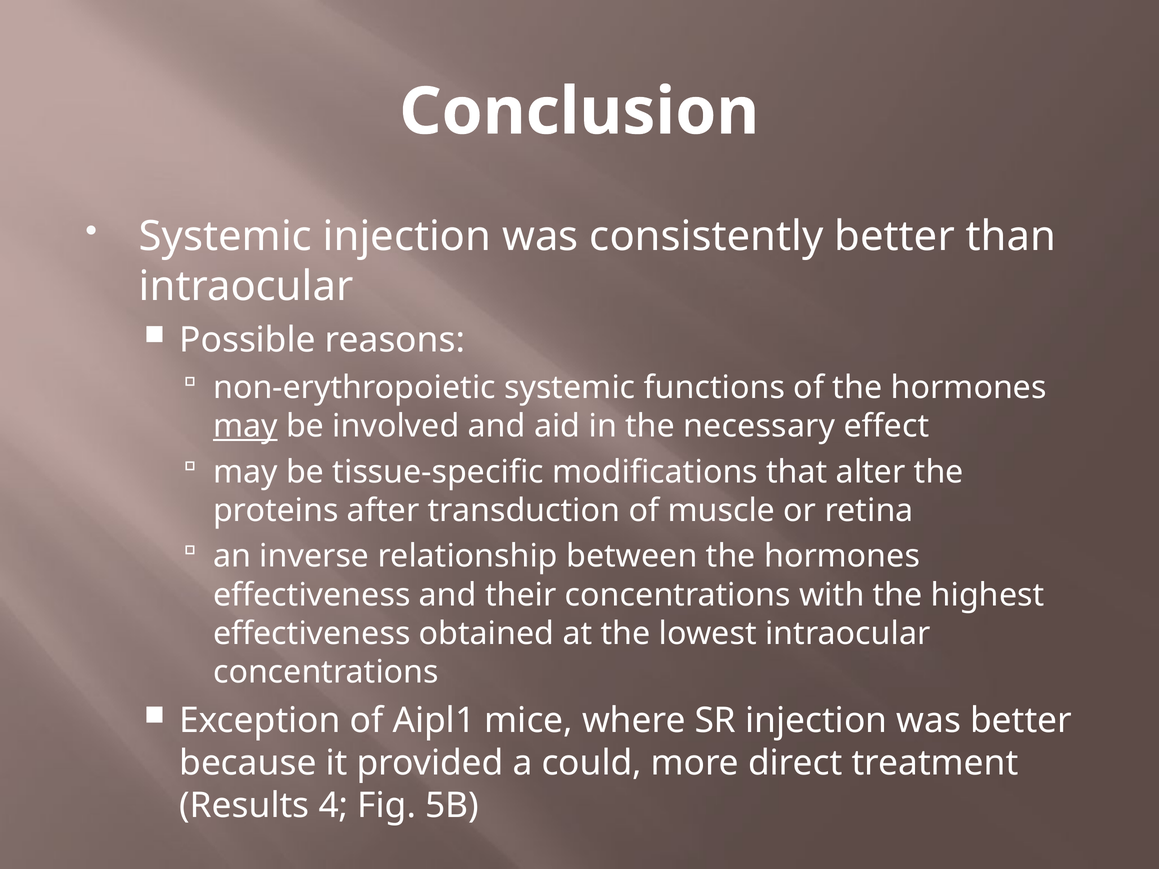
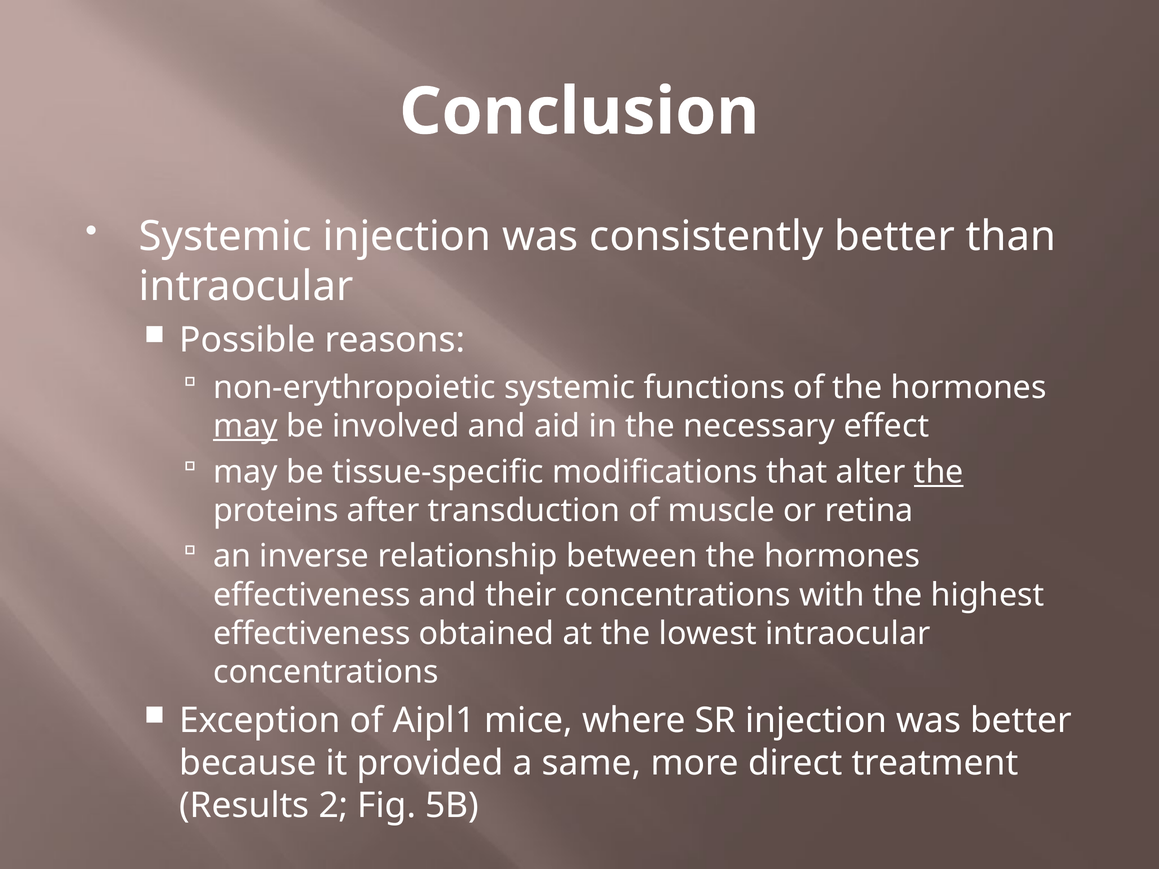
the underline: none -> present (939, 472)
could: could -> same (592, 763)
4: 4 -> 2 (333, 806)
